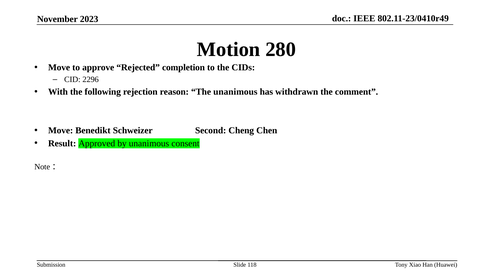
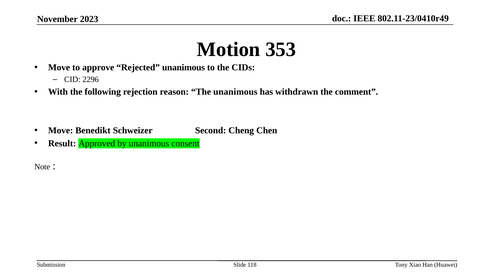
280: 280 -> 353 (281, 49)
Rejected completion: completion -> unanimous (184, 67)
